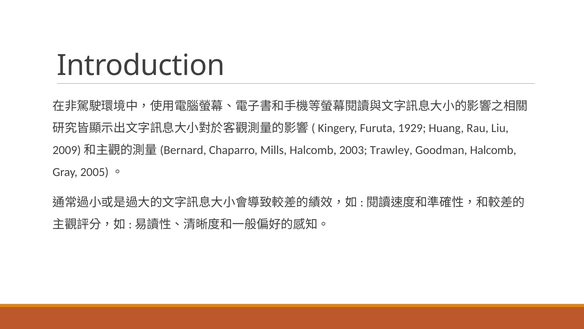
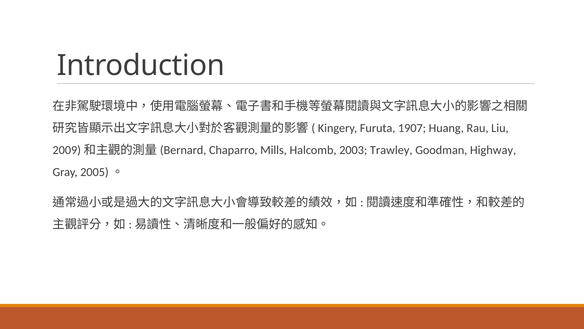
1929: 1929 -> 1907 (412, 128)
Goodman Halcomb: Halcomb -> Highway (493, 150)
